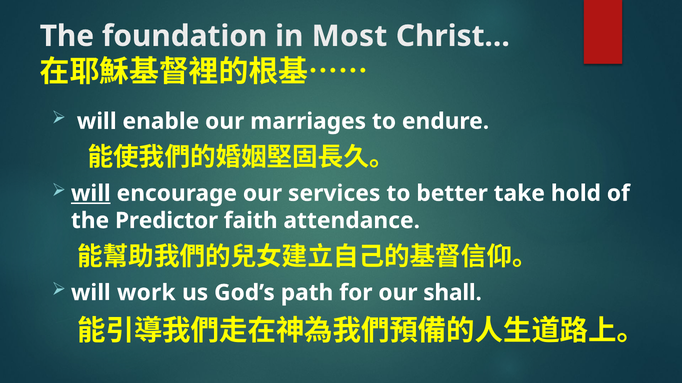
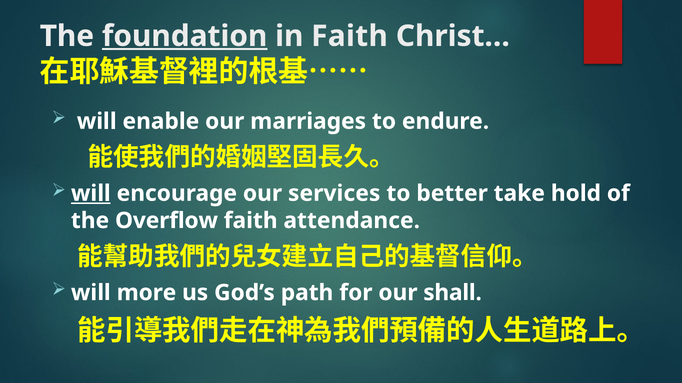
foundation underline: none -> present (185, 36)
in Most: Most -> Faith (349, 36)
Predictor: Predictor -> Overflow (167, 221)
work: work -> more (146, 293)
